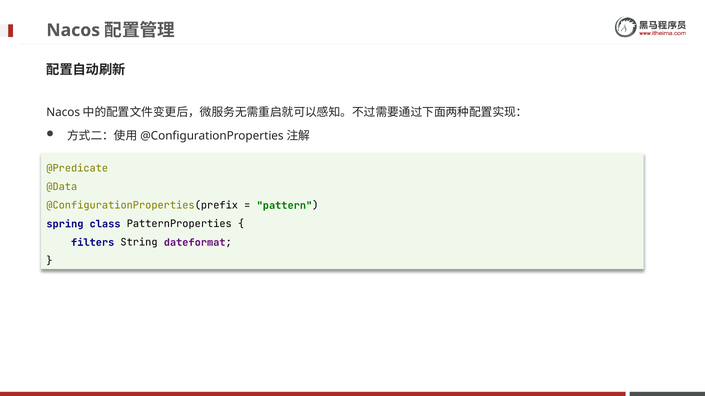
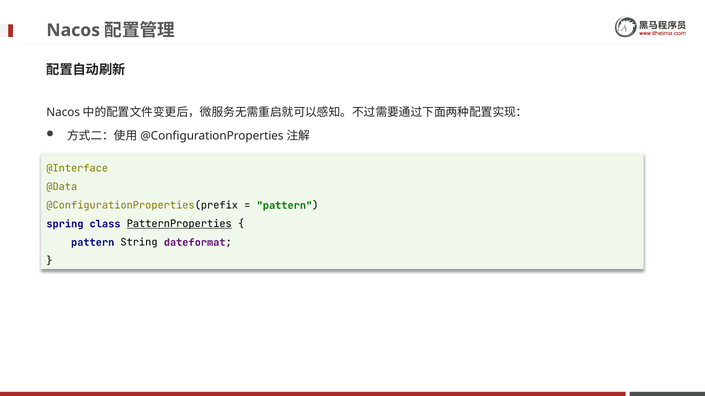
@Predicate: @Predicate -> @Interface (77, 169)
PatternProperties underline: none -> present (179, 224)
filters: filters -> pattern (93, 243)
